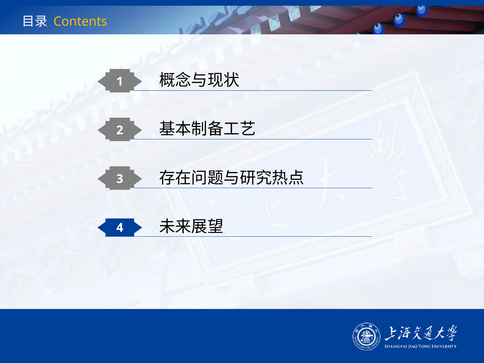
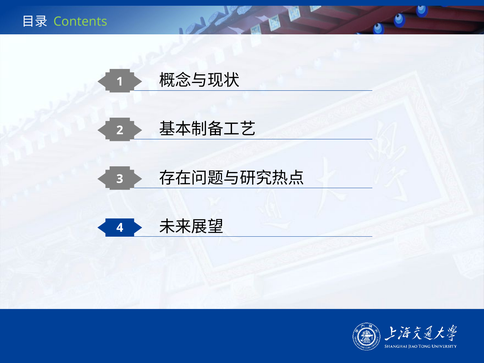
Contents colour: yellow -> light green (80, 22)
